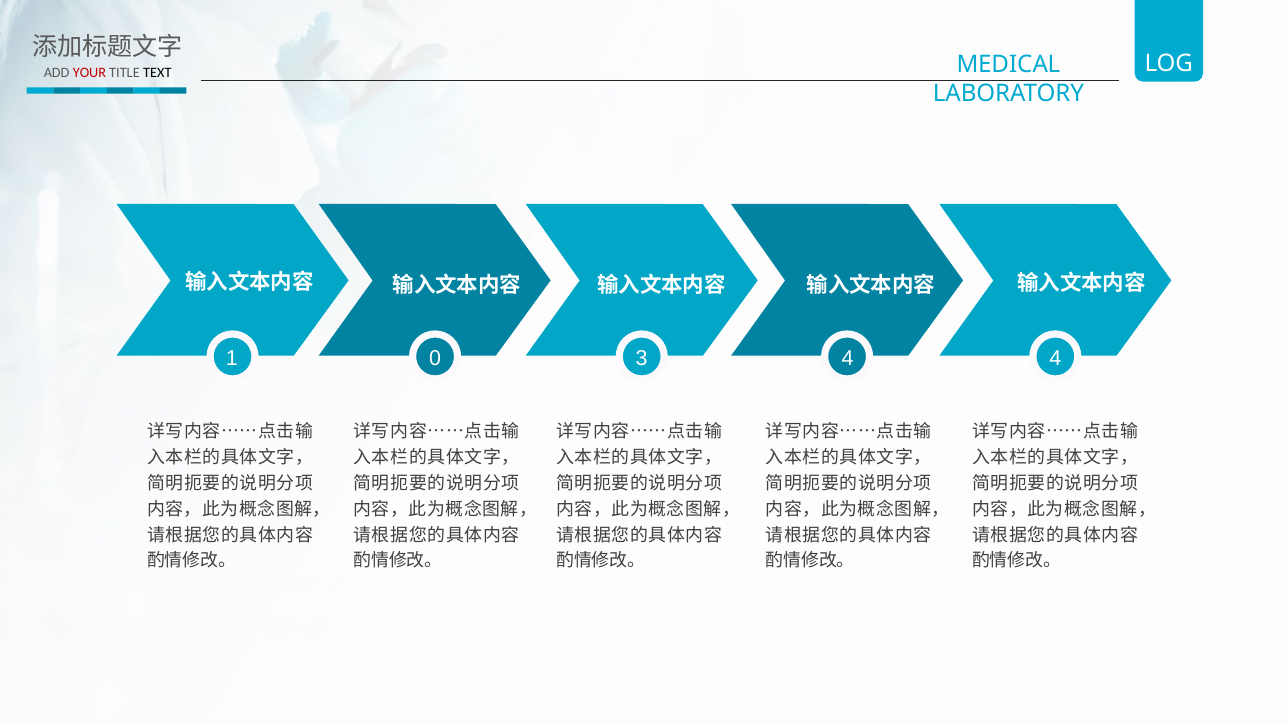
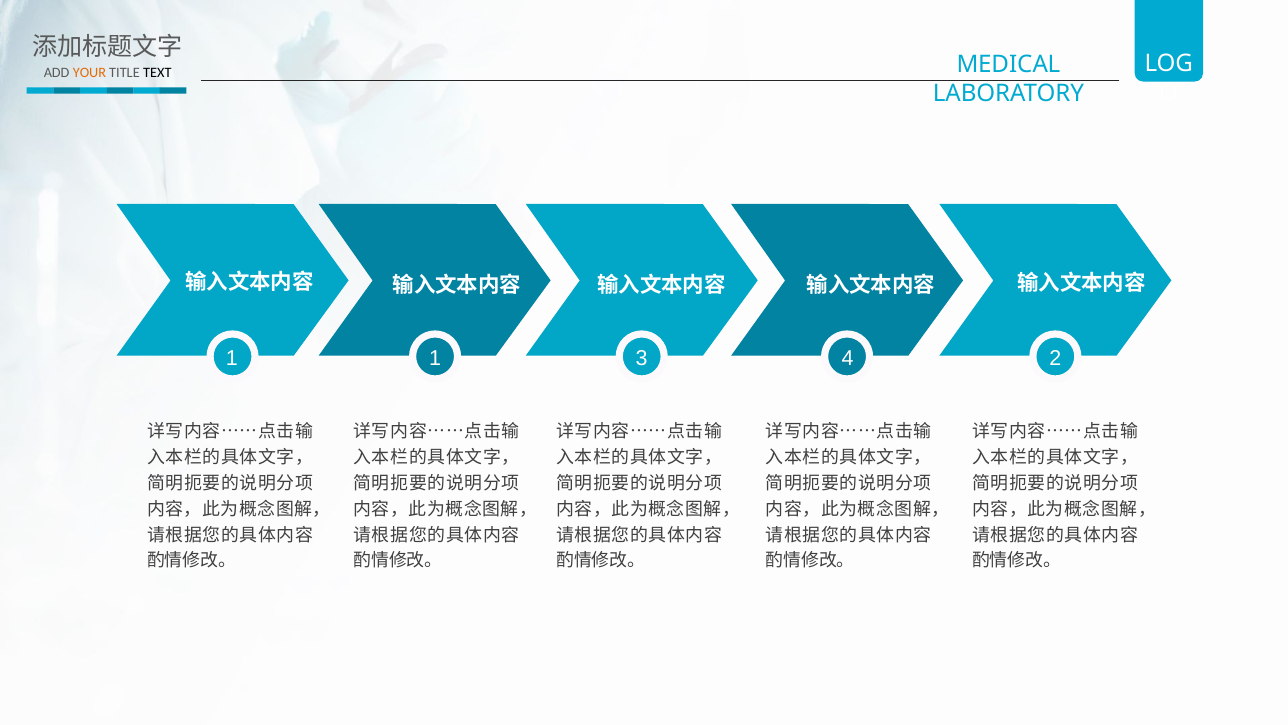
YOUR colour: red -> orange (90, 73)
1 0: 0 -> 1 (435, 358)
4 4: 4 -> 2 (1055, 358)
